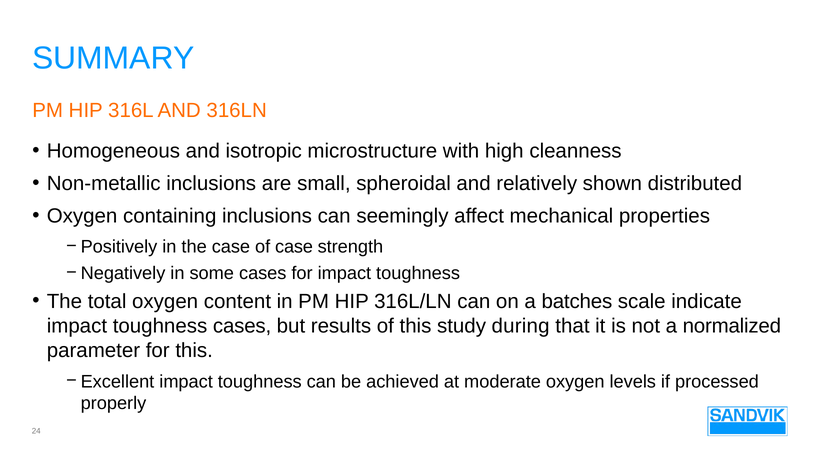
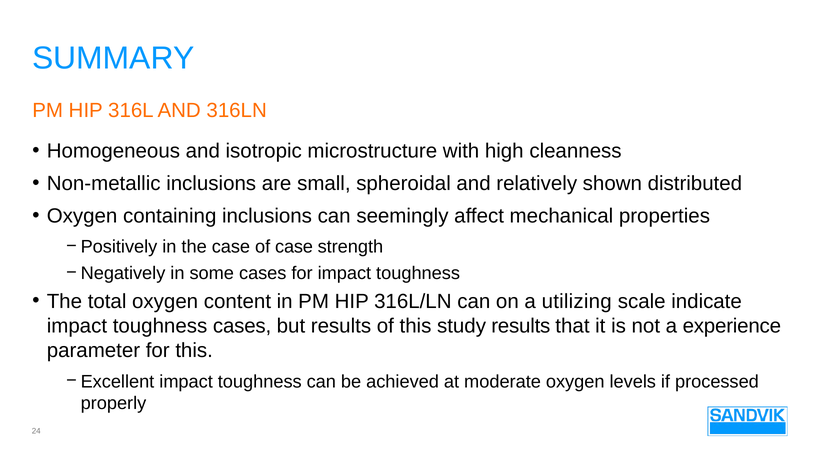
batches: batches -> utilizing (577, 301)
study during: during -> results (521, 326)
normalized: normalized -> experience (732, 326)
